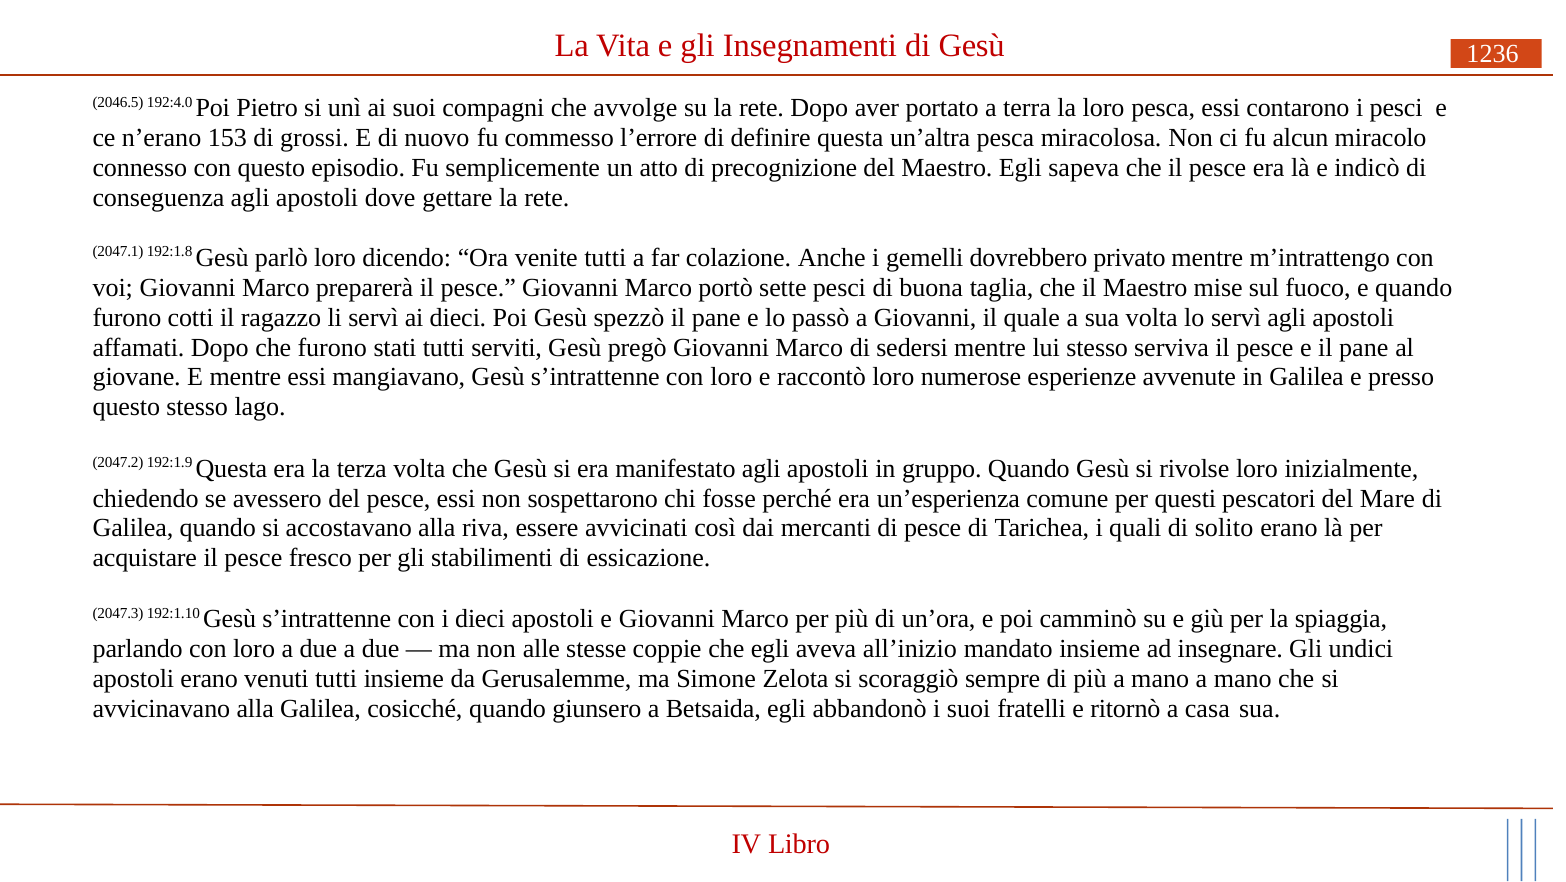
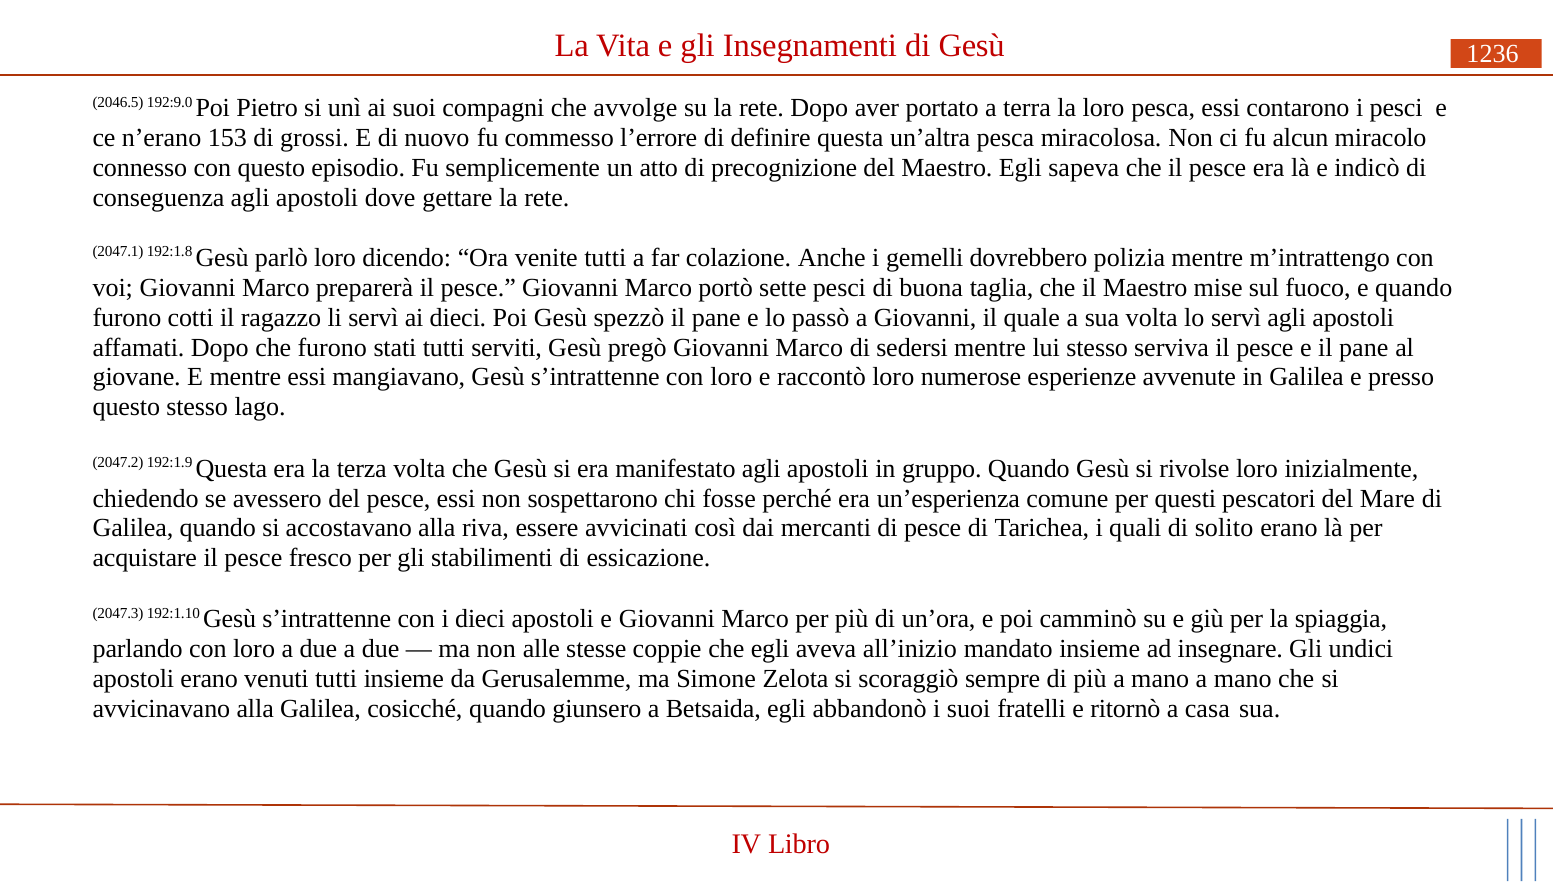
192:4.0: 192:4.0 -> 192:9.0 (170, 102)
privato: privato -> polizia (1129, 258)
